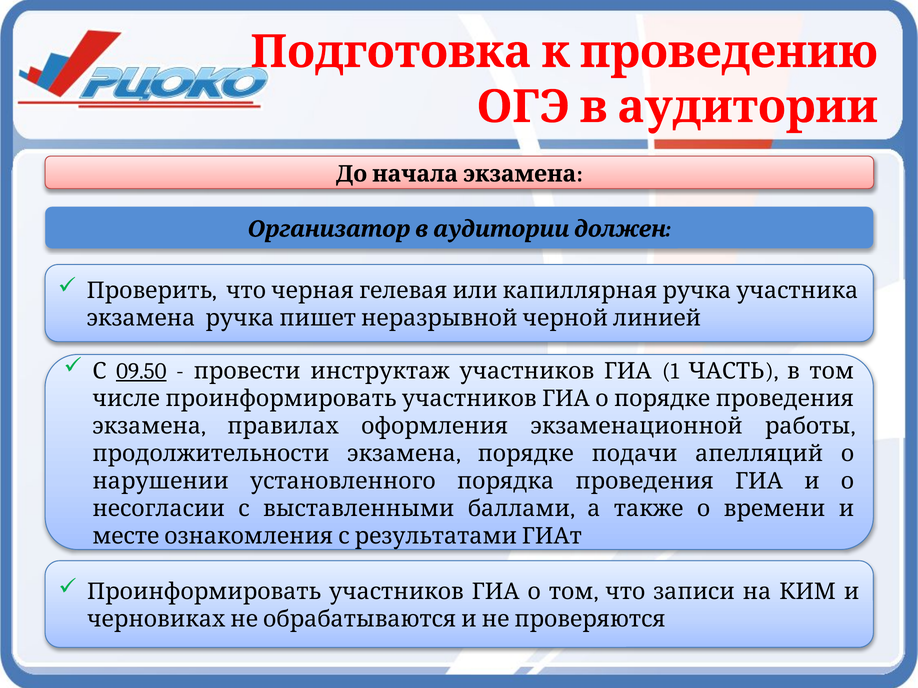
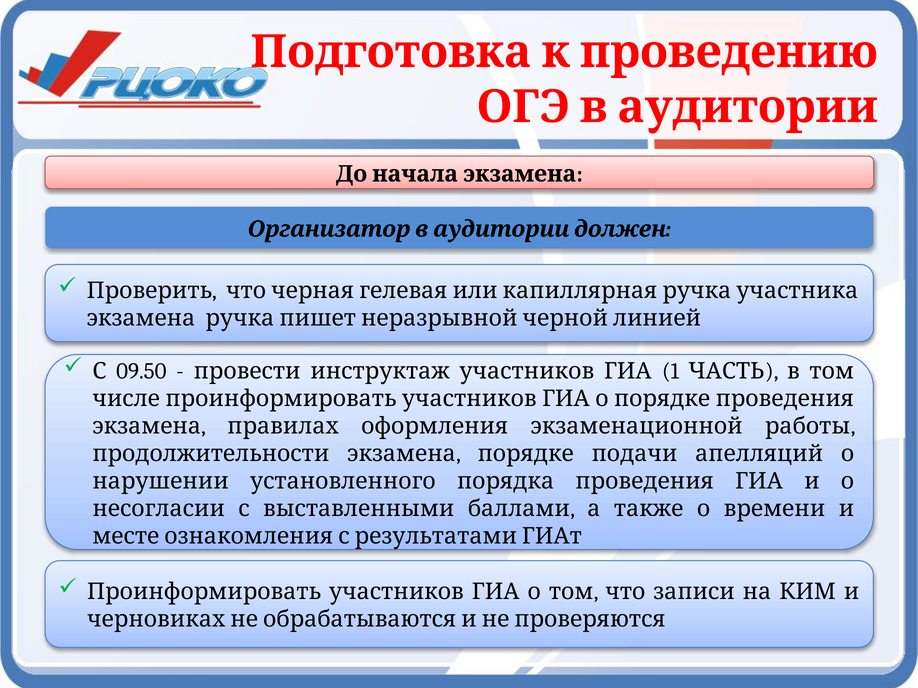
09.50 underline: present -> none (141, 371)
